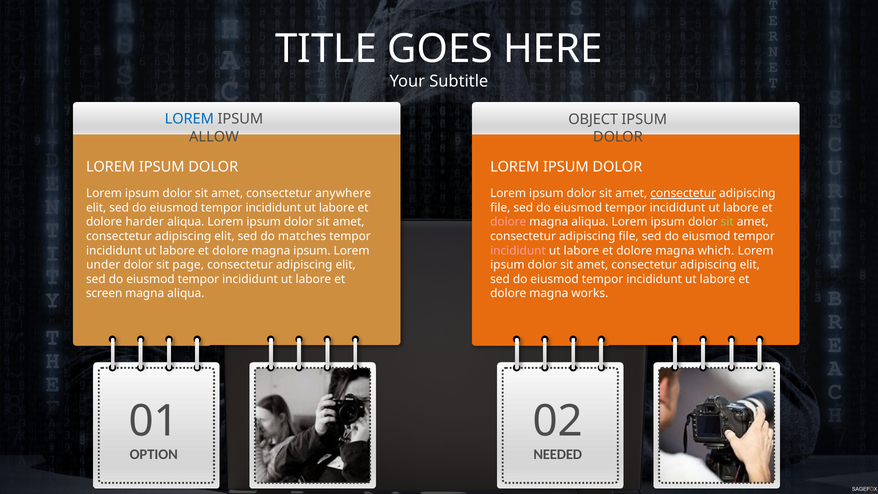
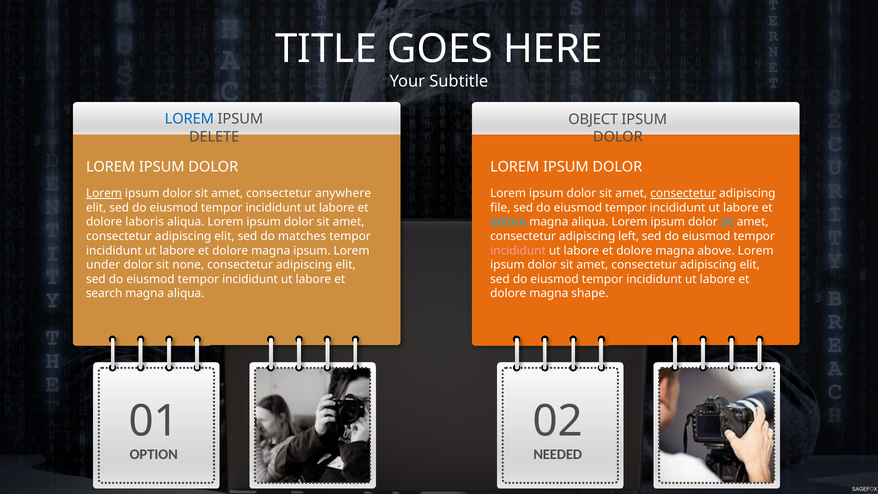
ALLOW: ALLOW -> DELETE (214, 137)
Lorem underline: none -> present (104, 193)
harder: harder -> laboris (145, 222)
dolore colour: pink -> light blue (508, 222)
sit colour: light green -> light blue (727, 222)
file: file -> left (629, 236)
which: which -> above (716, 251)
page: page -> none (188, 265)
screen: screen -> search (104, 293)
works: works -> shape (590, 293)
